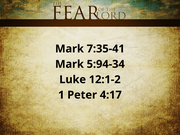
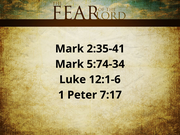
7:35-41: 7:35-41 -> 2:35-41 (106, 49)
5:94-34: 5:94-34 -> 5:74-34 (106, 64)
12:1-2: 12:1-2 -> 12:1-6 (105, 80)
4:17: 4:17 -> 7:17 (111, 95)
